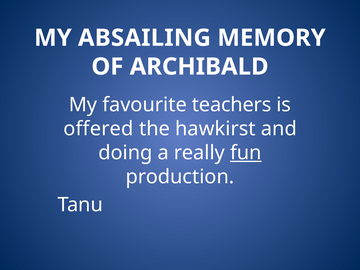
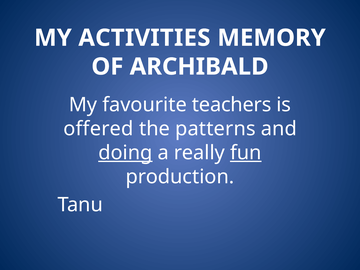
ABSAILING: ABSAILING -> ACTIVITIES (144, 38)
hawkirst: hawkirst -> patterns (215, 129)
doing underline: none -> present (125, 153)
